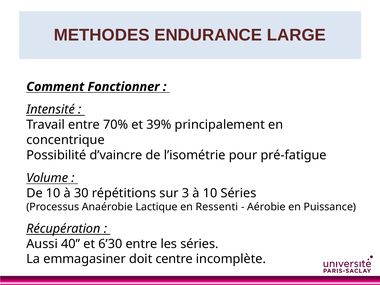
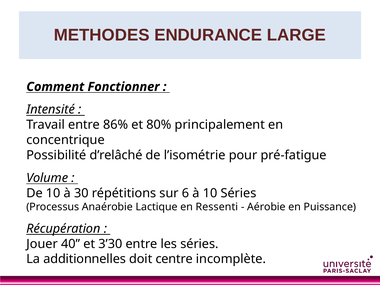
70%: 70% -> 86% (116, 125)
39%: 39% -> 80% (159, 125)
d’vaincre: d’vaincre -> d’relâché (116, 155)
3: 3 -> 6 (186, 193)
Aussi: Aussi -> Jouer (42, 244)
6’30: 6’30 -> 3’30 (110, 244)
emmagasiner: emmagasiner -> additionnelles (85, 259)
